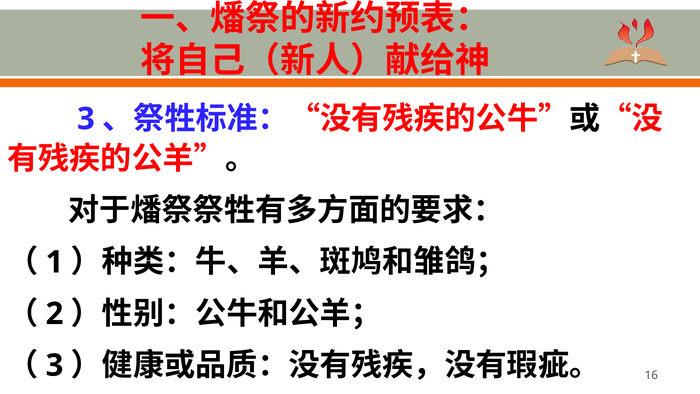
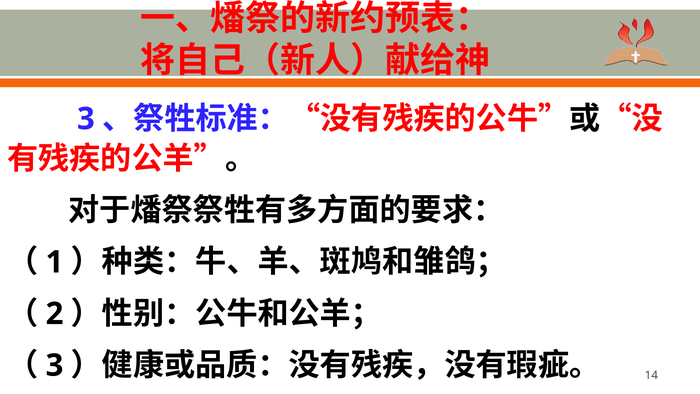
16: 16 -> 14 (651, 375)
